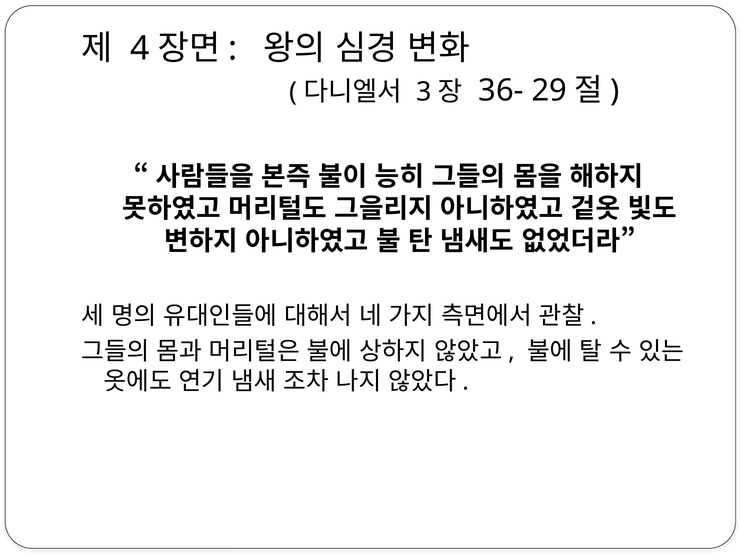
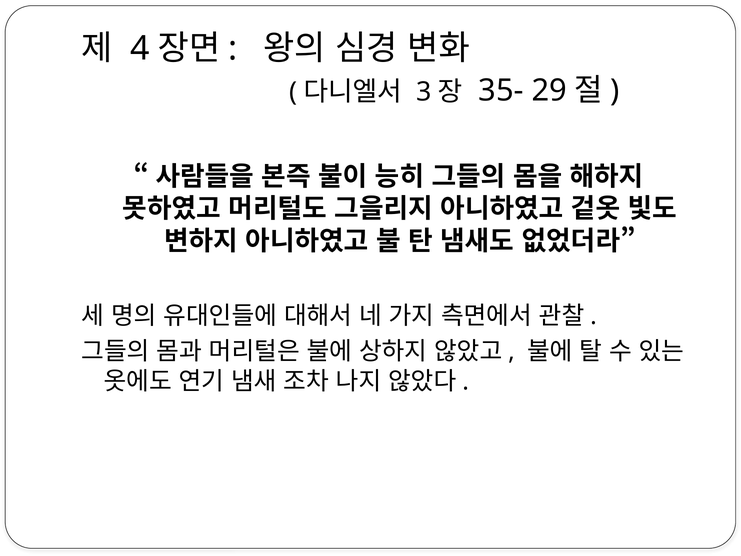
36-: 36- -> 35- (501, 90)
